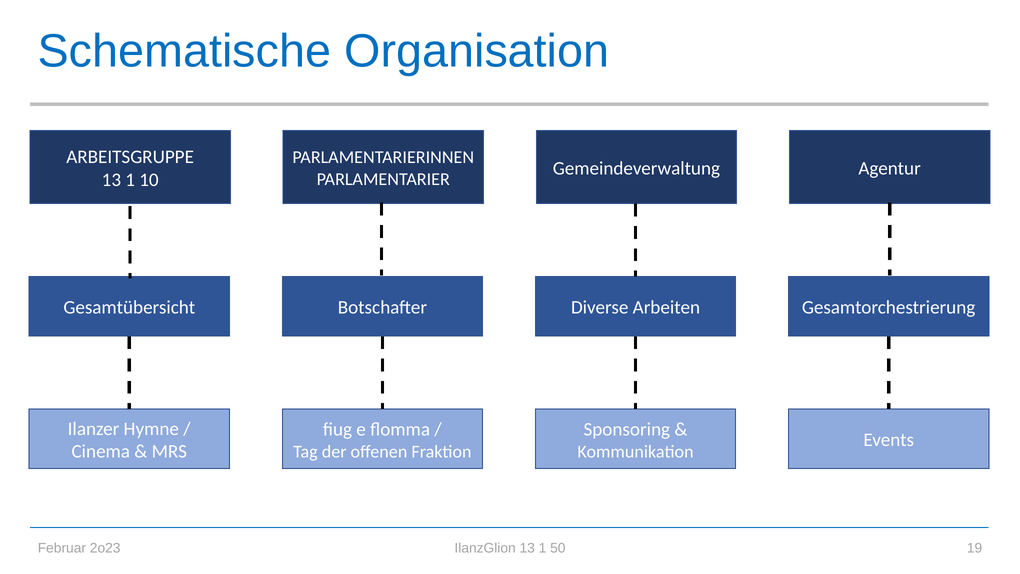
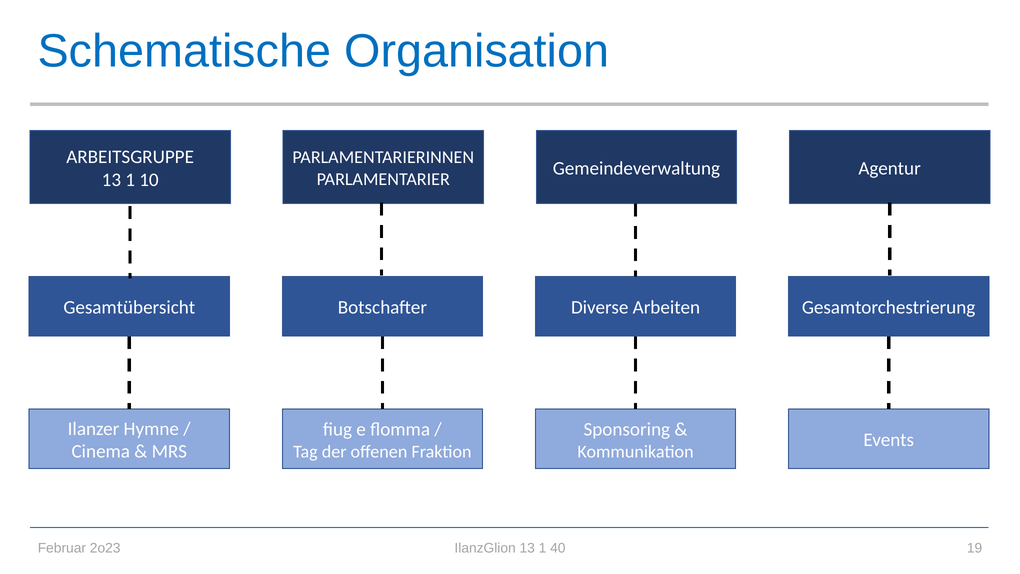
50: 50 -> 40 (558, 548)
